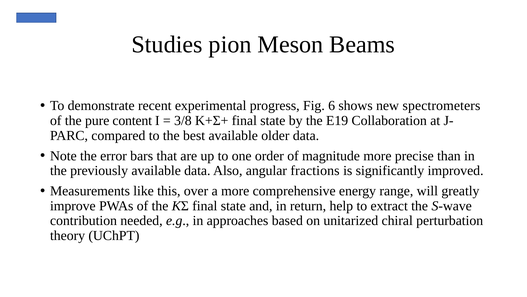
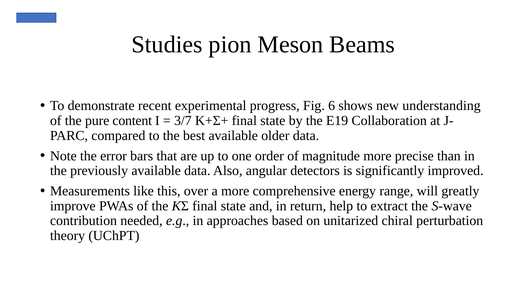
spectrometers: spectrometers -> understanding (442, 106)
3/8: 3/8 -> 3/7 (183, 120)
fractions: fractions -> detectors (315, 170)
